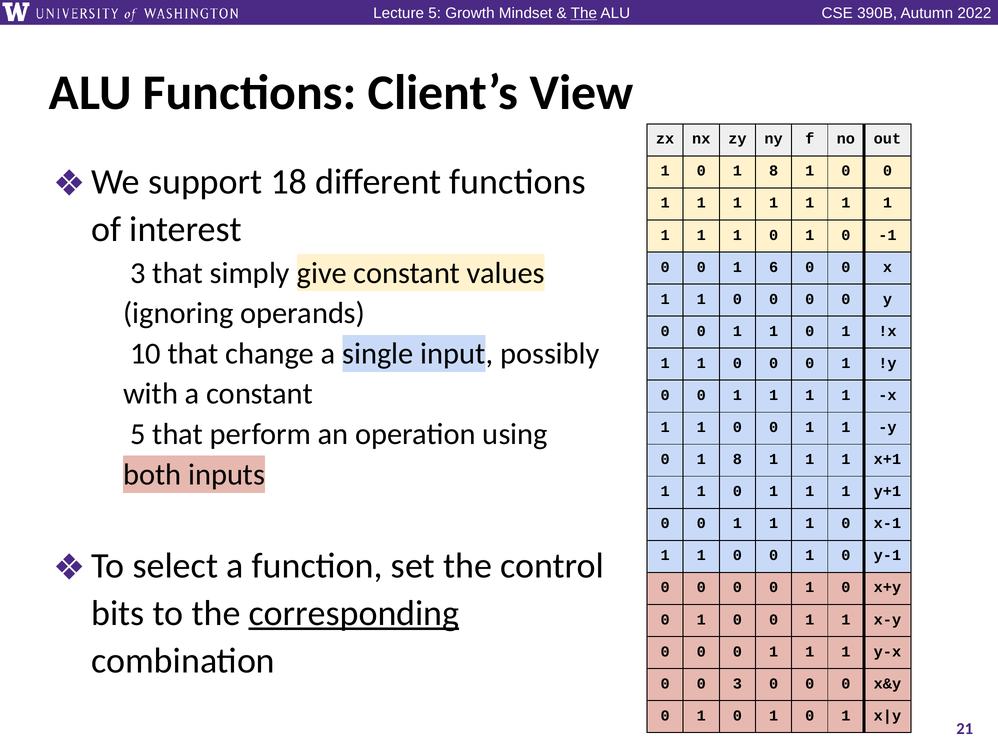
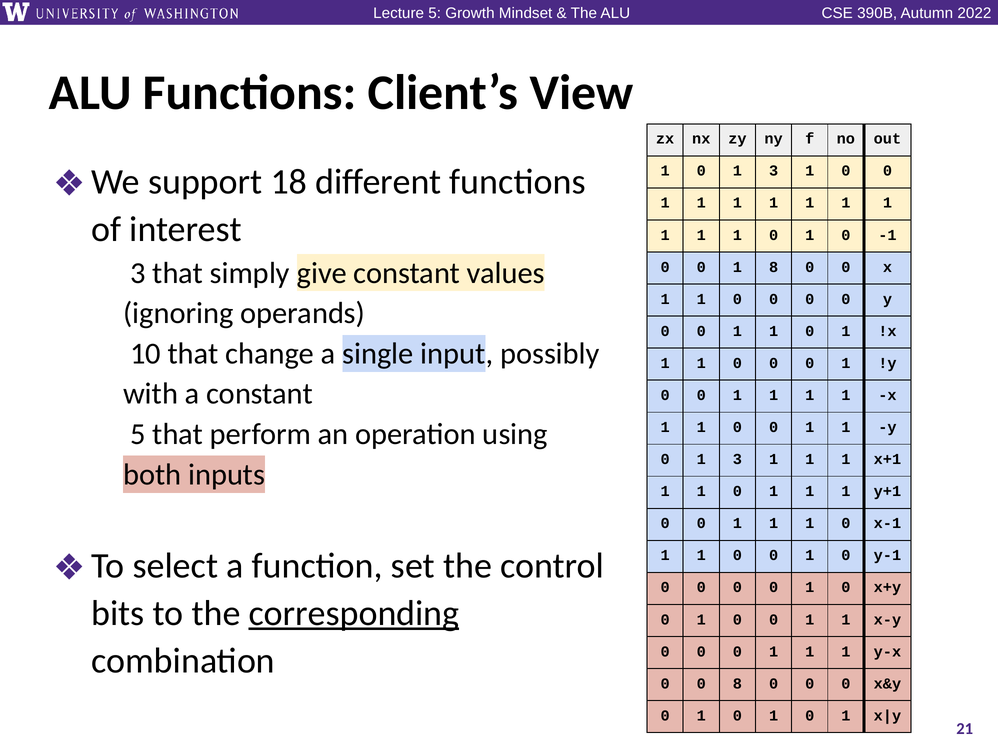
The underline: present -> none (584, 13)
1 0 1 8: 8 -> 3 (774, 171)
1 6: 6 -> 8 (774, 267)
8: 8 -> 3 (737, 460)
0 3: 3 -> 8 (737, 684)
